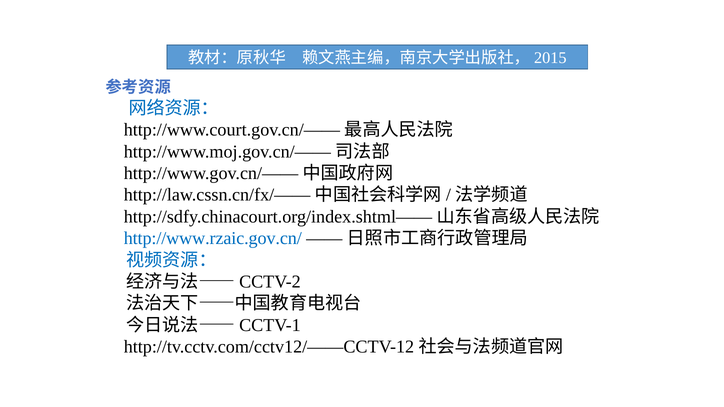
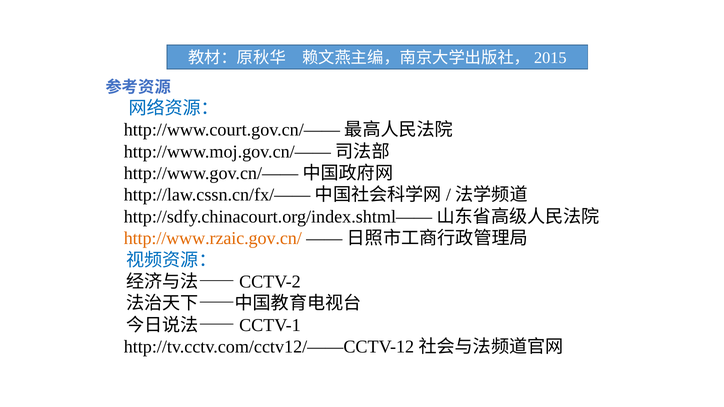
http://www.rzaic.gov.cn/ colour: blue -> orange (213, 239)
